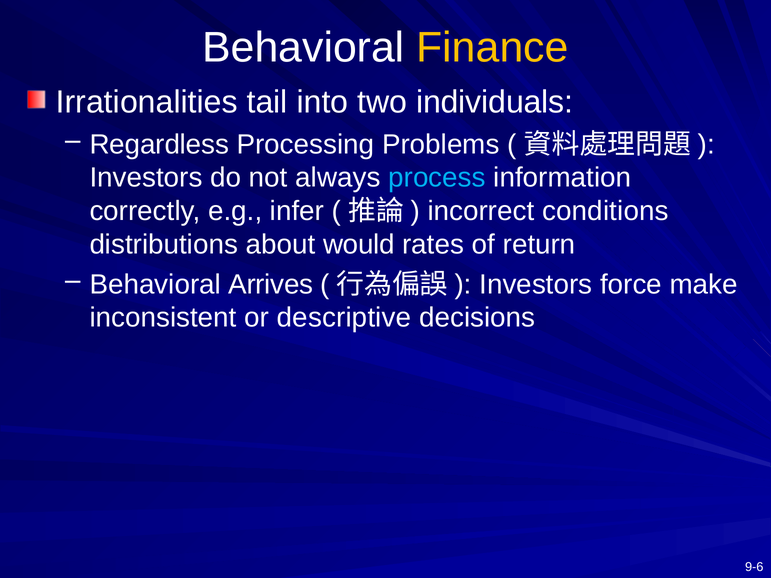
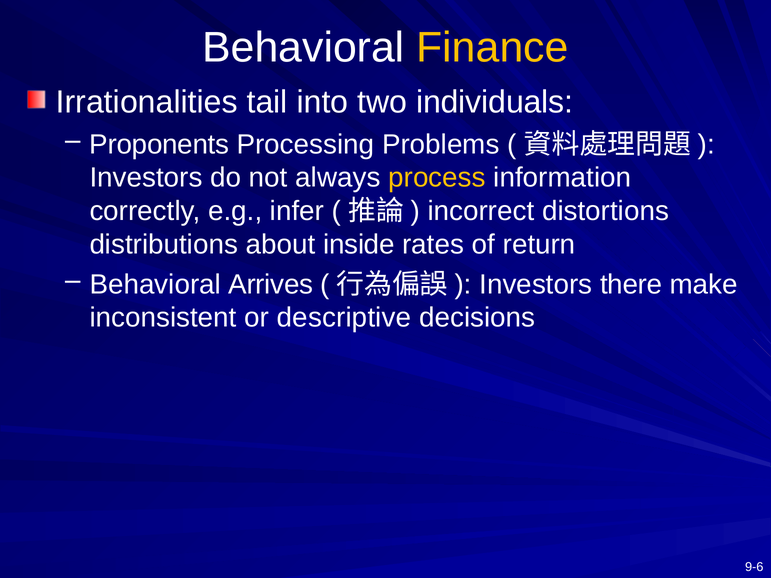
Regardless: Regardless -> Proponents (159, 144)
process colour: light blue -> yellow (437, 178)
conditions: conditions -> distortions (606, 211)
would: would -> inside (359, 245)
force: force -> there (631, 284)
